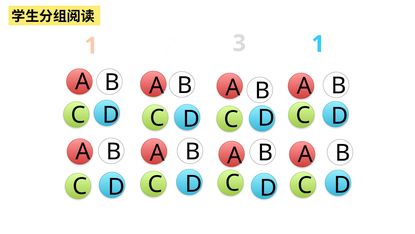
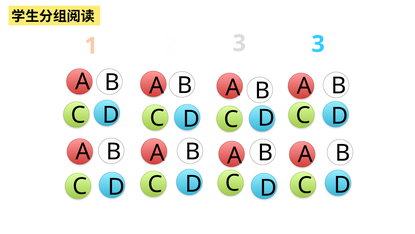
3 1: 1 -> 3 (318, 44)
